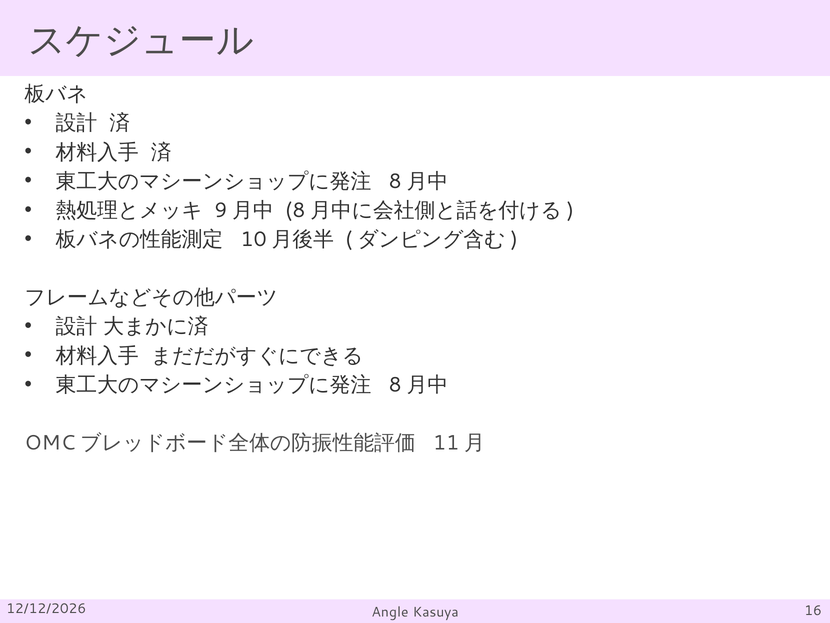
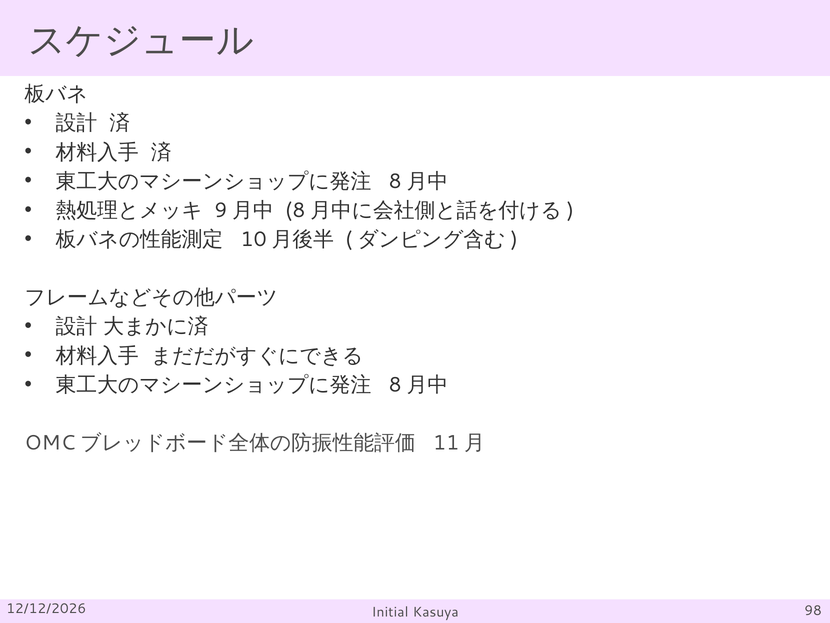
Angle: Angle -> Initial (390, 612)
16: 16 -> 98 (813, 610)
